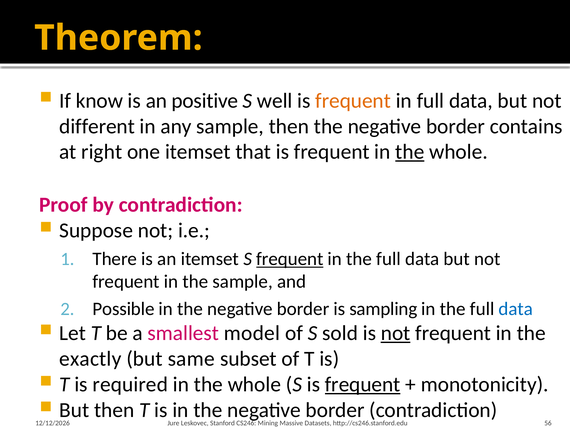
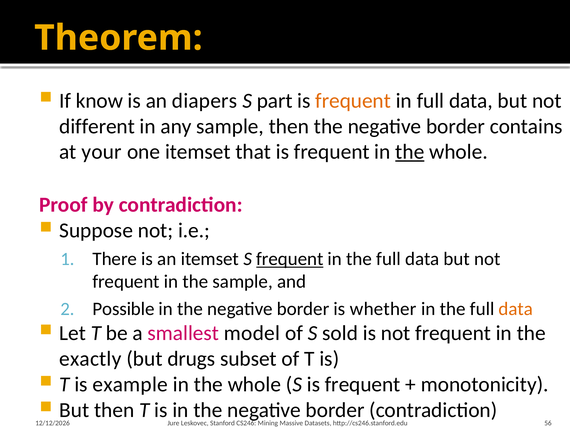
positive: positive -> diapers (205, 101)
well: well -> part (275, 101)
right: right -> your (102, 152)
sampling: sampling -> whether (383, 309)
data colour: blue -> orange (516, 309)
not underline: present -> none (396, 334)
same: same -> drugs (191, 359)
required: required -> example (130, 385)
frequent underline: present -> none (363, 385)
